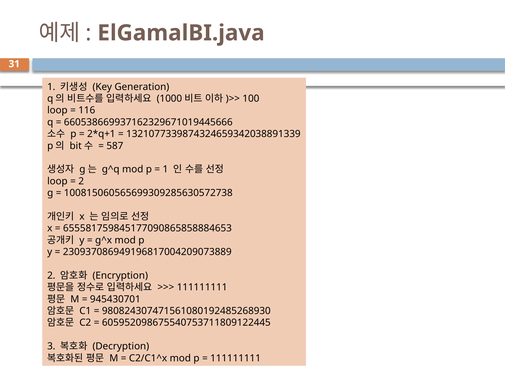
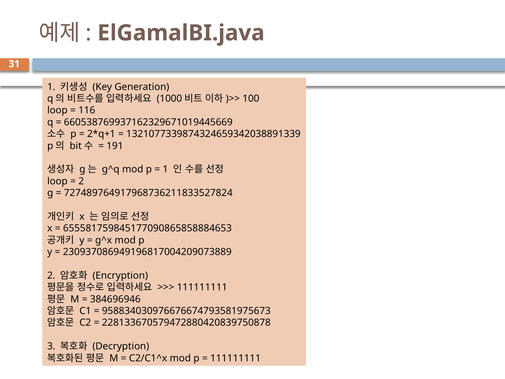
660538669937162329671019445666: 660538669937162329671019445666 -> 660538769937162329671019445669 (148, 122)
587: 587 -> 191 (115, 146)
100815060565699309285630572738: 100815060565699309285630572738 -> 727489764917968736211833527824 (148, 193)
945430701: 945430701 -> 384696946 (115, 299)
980824307471561080192485268930: 980824307471561080192485268930 -> 958834030976676674793581975673 (186, 311)
605952098675540753711809122445: 605952098675540753711809122445 -> 228133670579472880420839750878 (186, 323)
